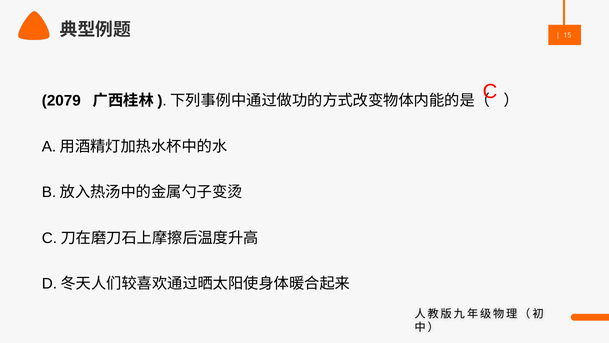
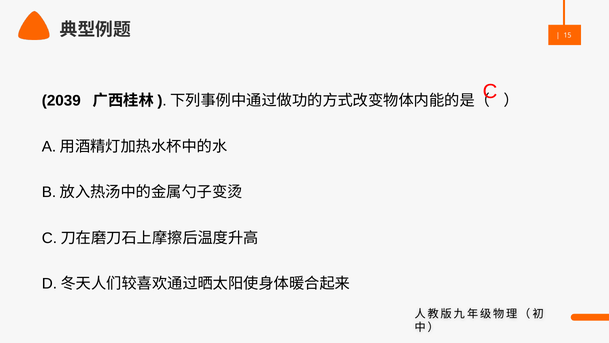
2079: 2079 -> 2039 (61, 101)
